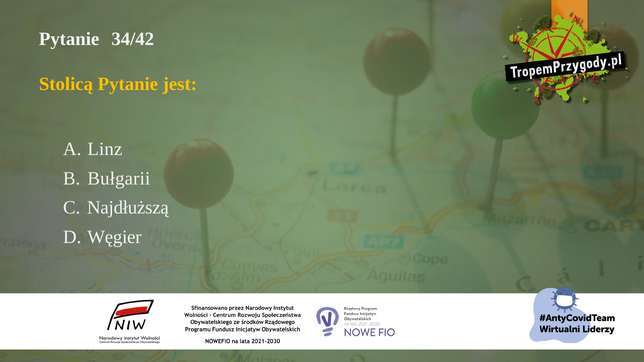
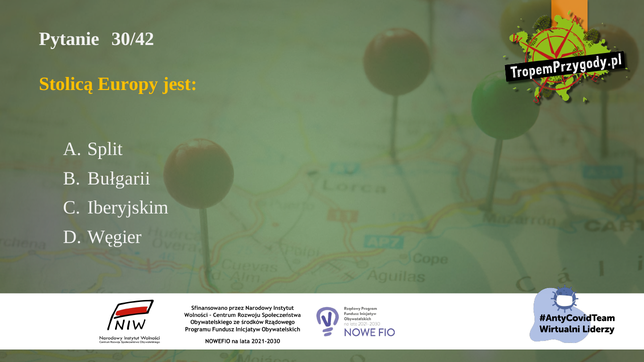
34/42: 34/42 -> 30/42 (133, 39)
Stolicą Pytanie: Pytanie -> Europy (128, 84)
Linz: Linz -> Split (105, 149)
Najdłuższą: Najdłuższą -> Iberyjskim (128, 208)
